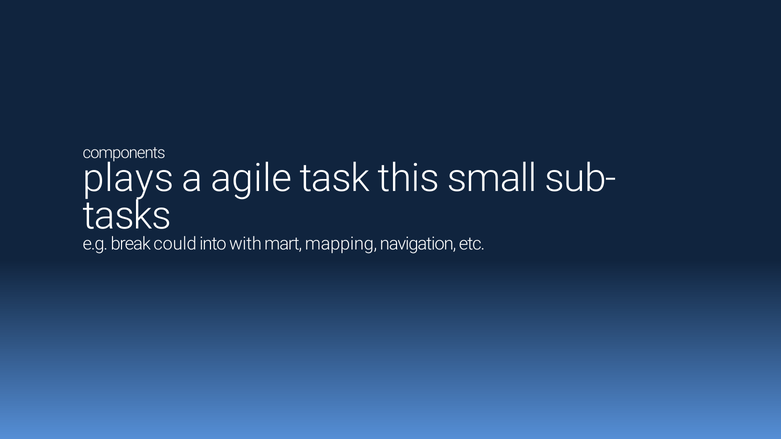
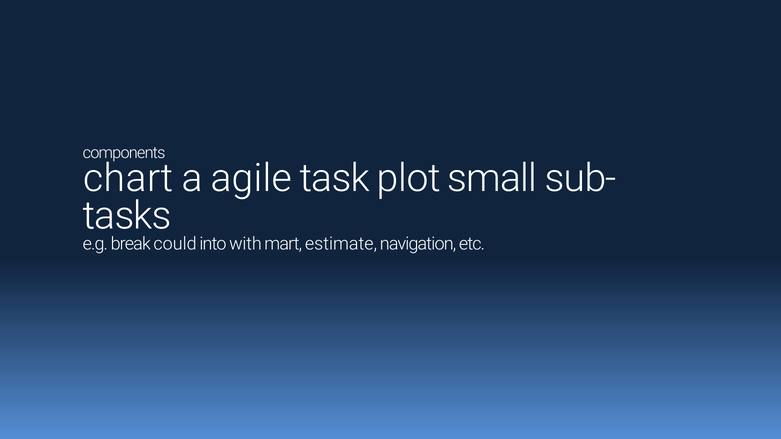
plays: plays -> chart (128, 178)
this: this -> plot (409, 178)
mapping: mapping -> estimate (341, 244)
